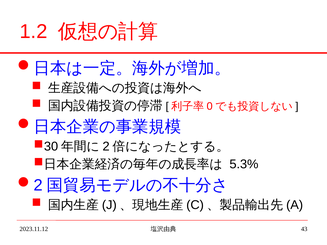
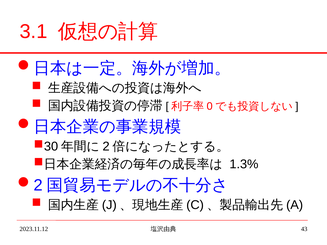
1.2: 1.2 -> 3.1 (33, 32)
5.3%: 5.3% -> 1.3% (244, 164)
